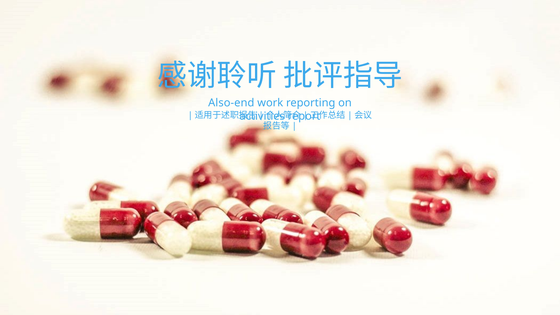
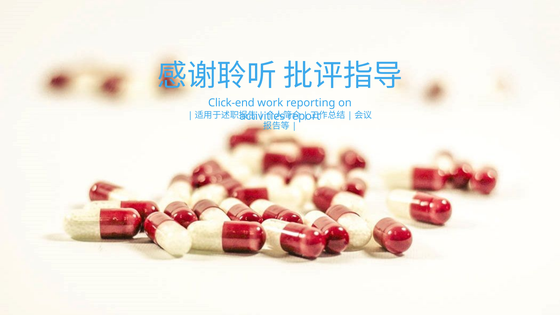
Also-end: Also-end -> Click-end (231, 103)
